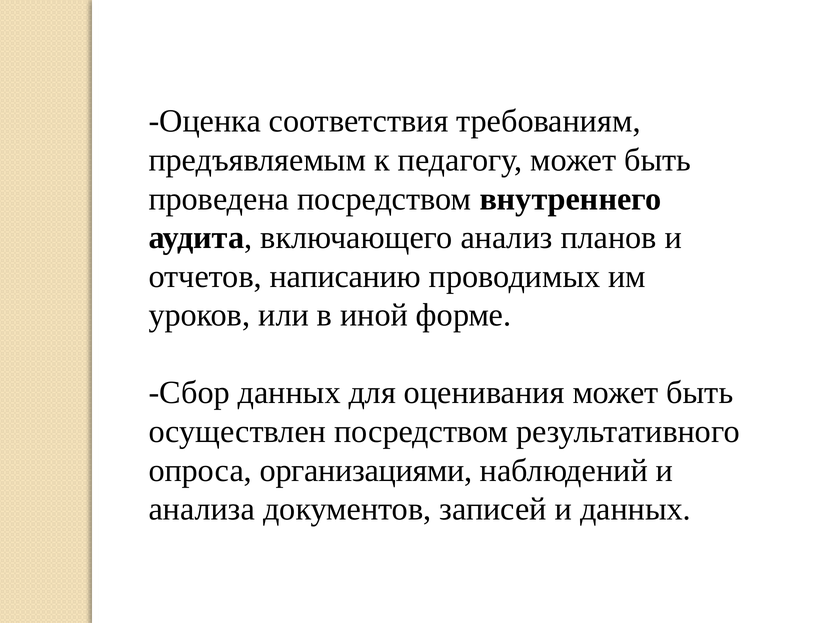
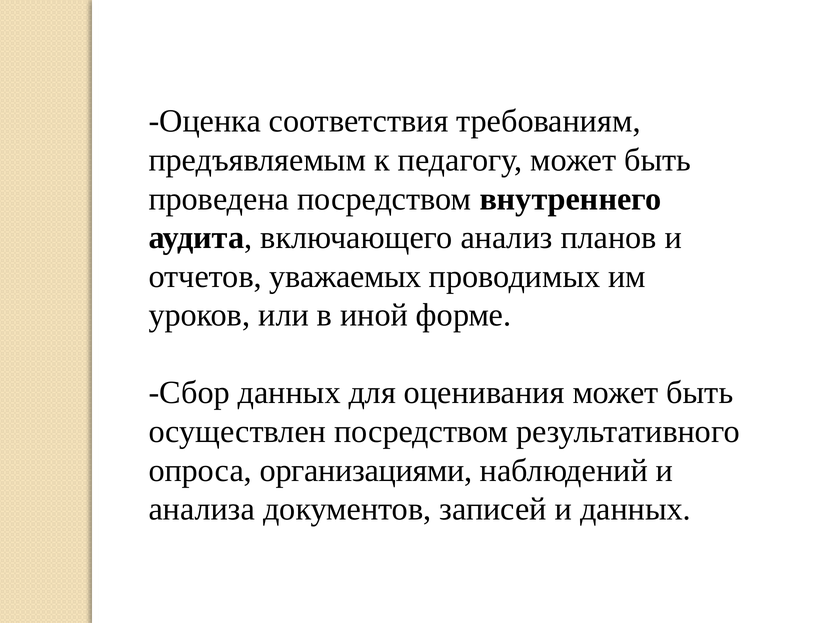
написанию: написанию -> уважаемых (346, 276)
